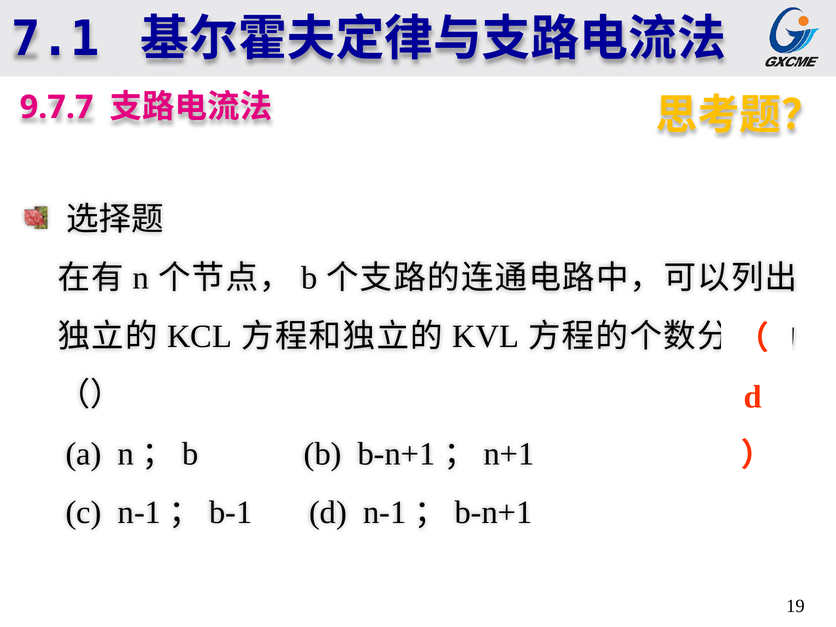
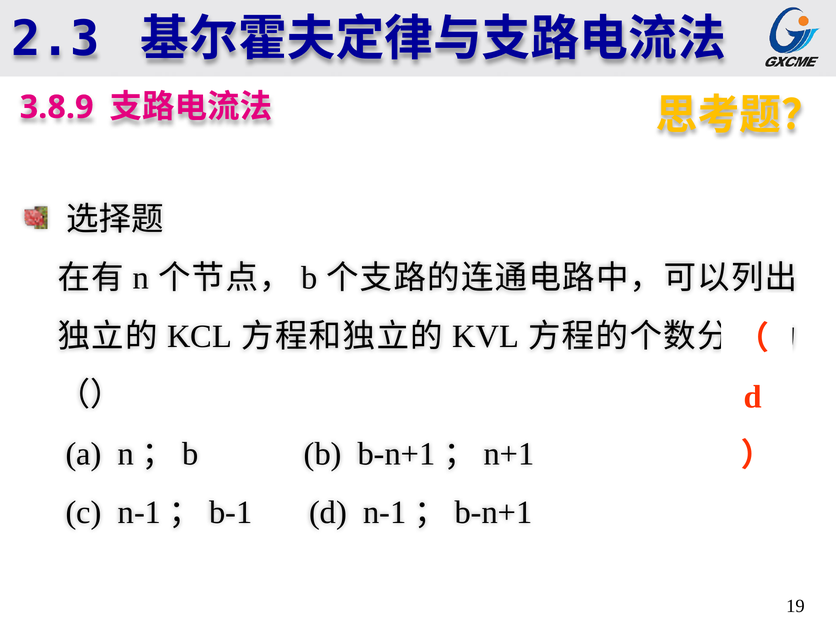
7.1: 7.1 -> 2.3 (56, 39)
9.7.7: 9.7.7 -> 3.8.9 (57, 107)
